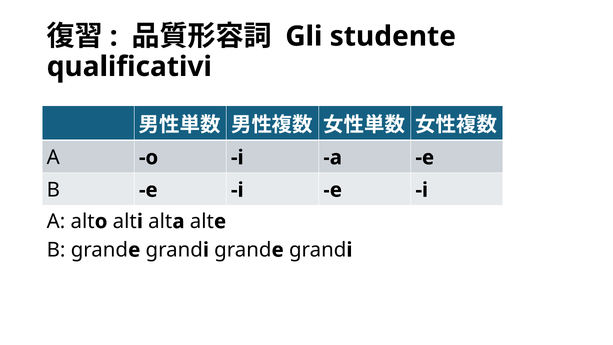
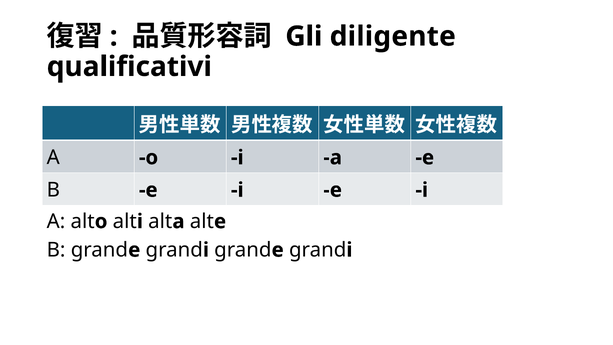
studente: studente -> diligente (393, 36)
